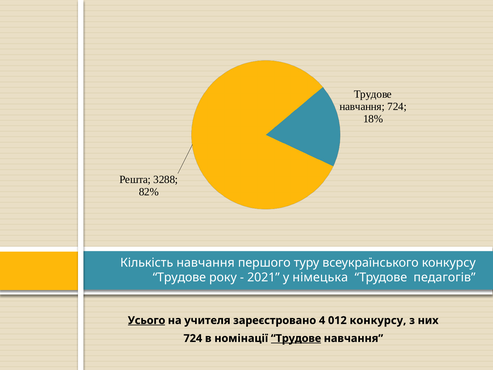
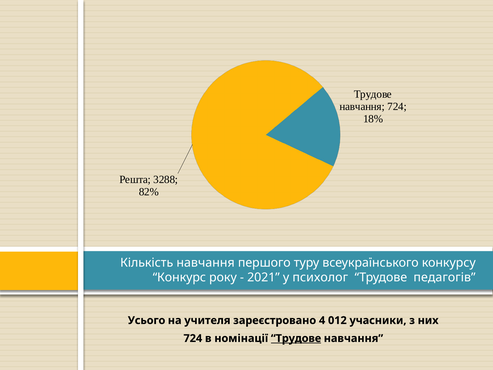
Трудове: Трудове -> Конкурс (179, 277)
німецька: німецька -> психолог (320, 277)
Усього underline: present -> none (147, 320)
012 конкурсу: конкурсу -> учасники (378, 320)
